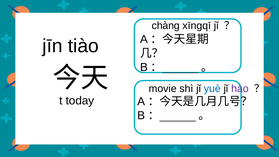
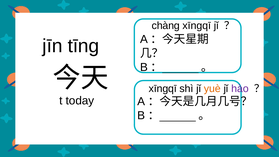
tiào: tiào -> tīng (83, 46)
movie: movie -> xīngqī (163, 89)
yuè colour: blue -> orange (212, 89)
